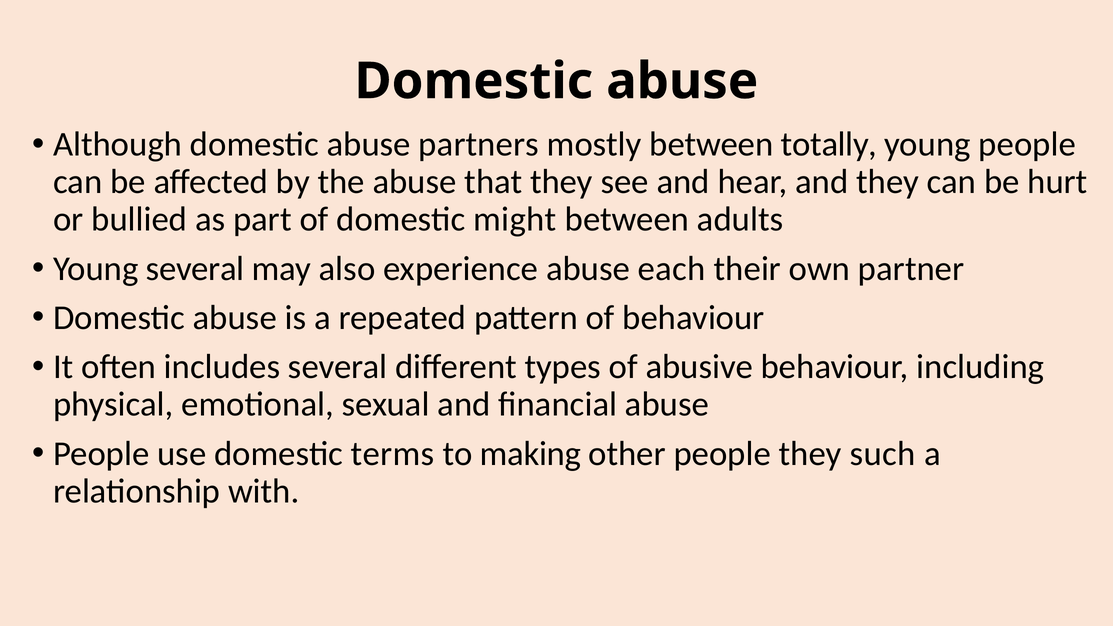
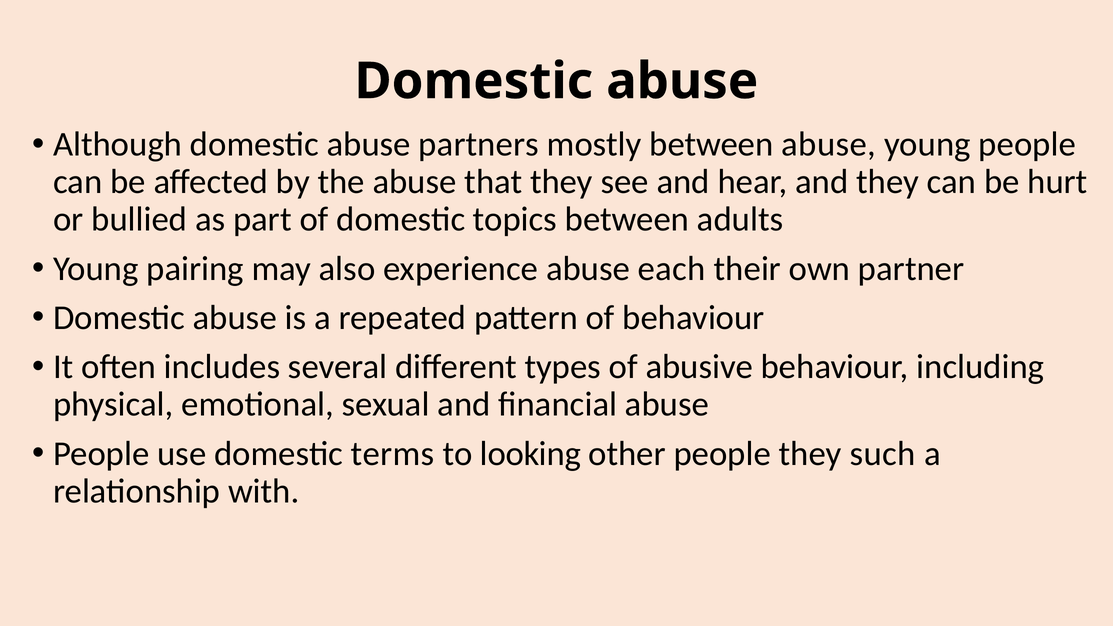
between totally: totally -> abuse (829, 144)
might: might -> topics (515, 219)
Young several: several -> pairing (195, 269)
making: making -> looking (530, 454)
